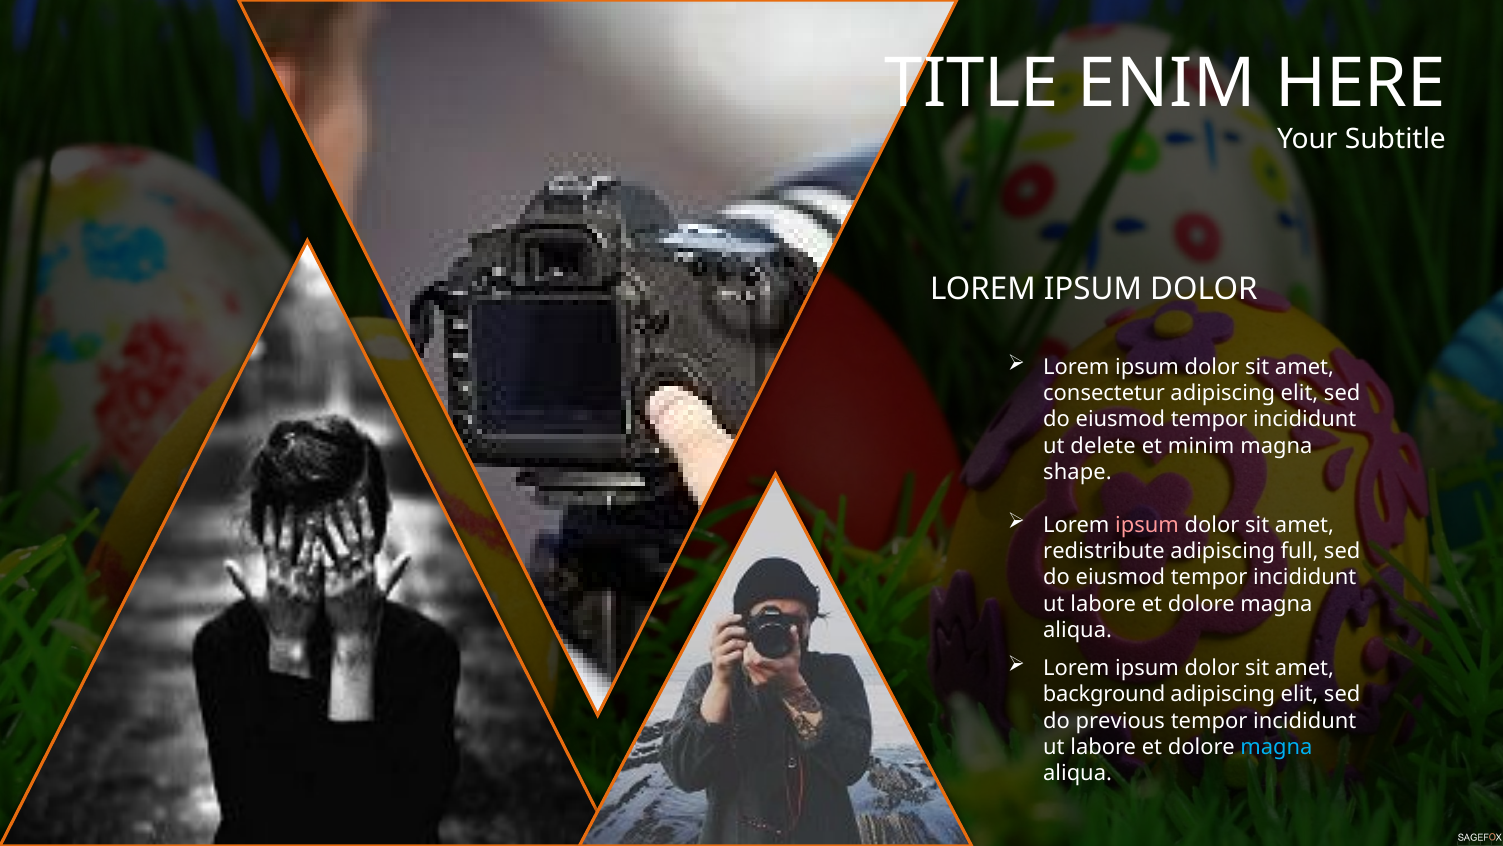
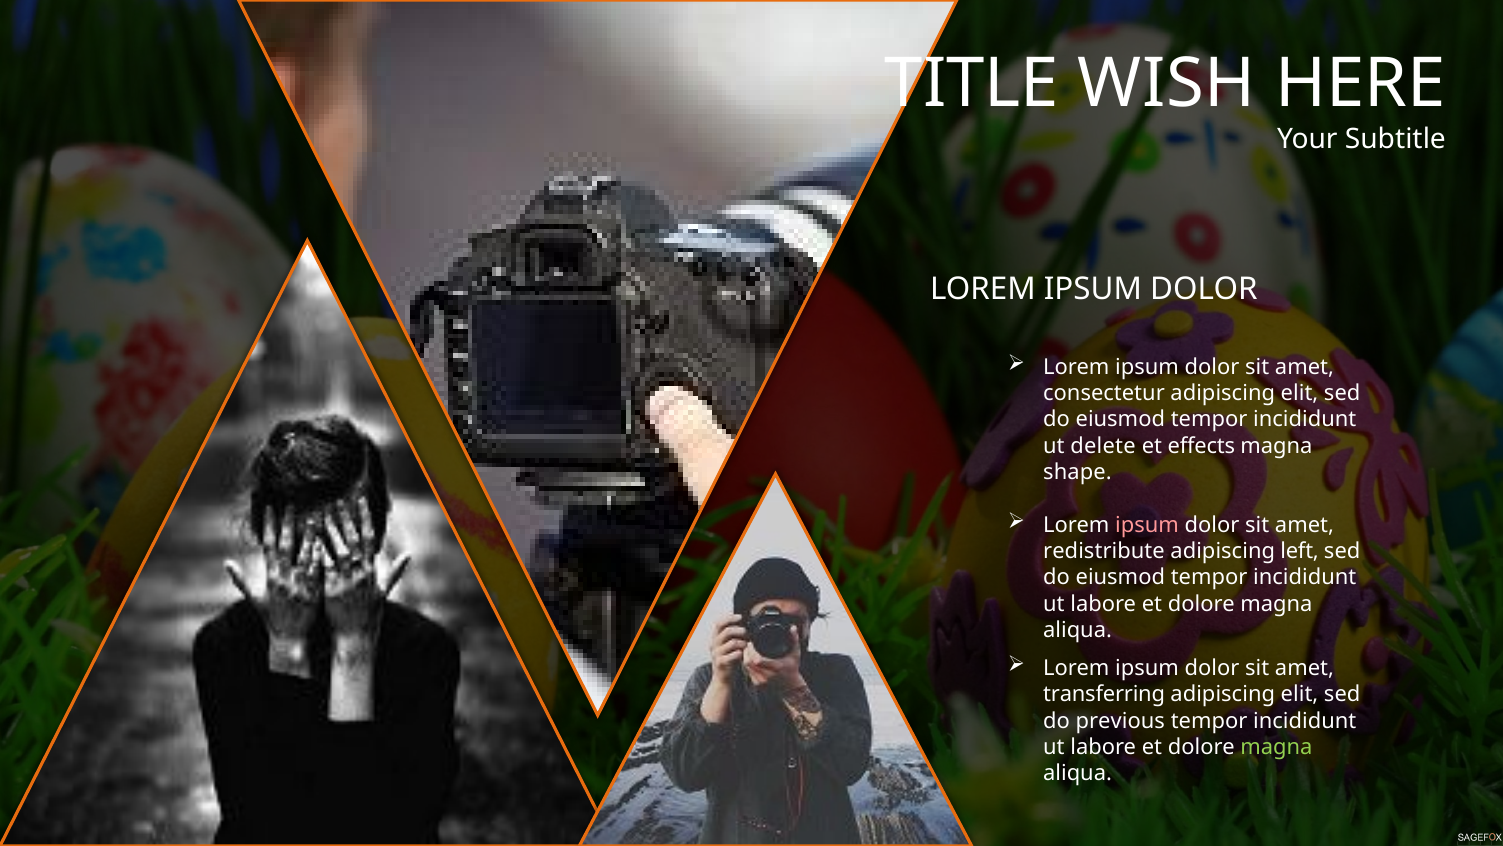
ENIM: ENIM -> WISH (1167, 83)
minim: minim -> effects (1201, 446)
full: full -> left (1300, 551)
background: background -> transferring (1104, 694)
magna colour: light blue -> light green (1276, 747)
